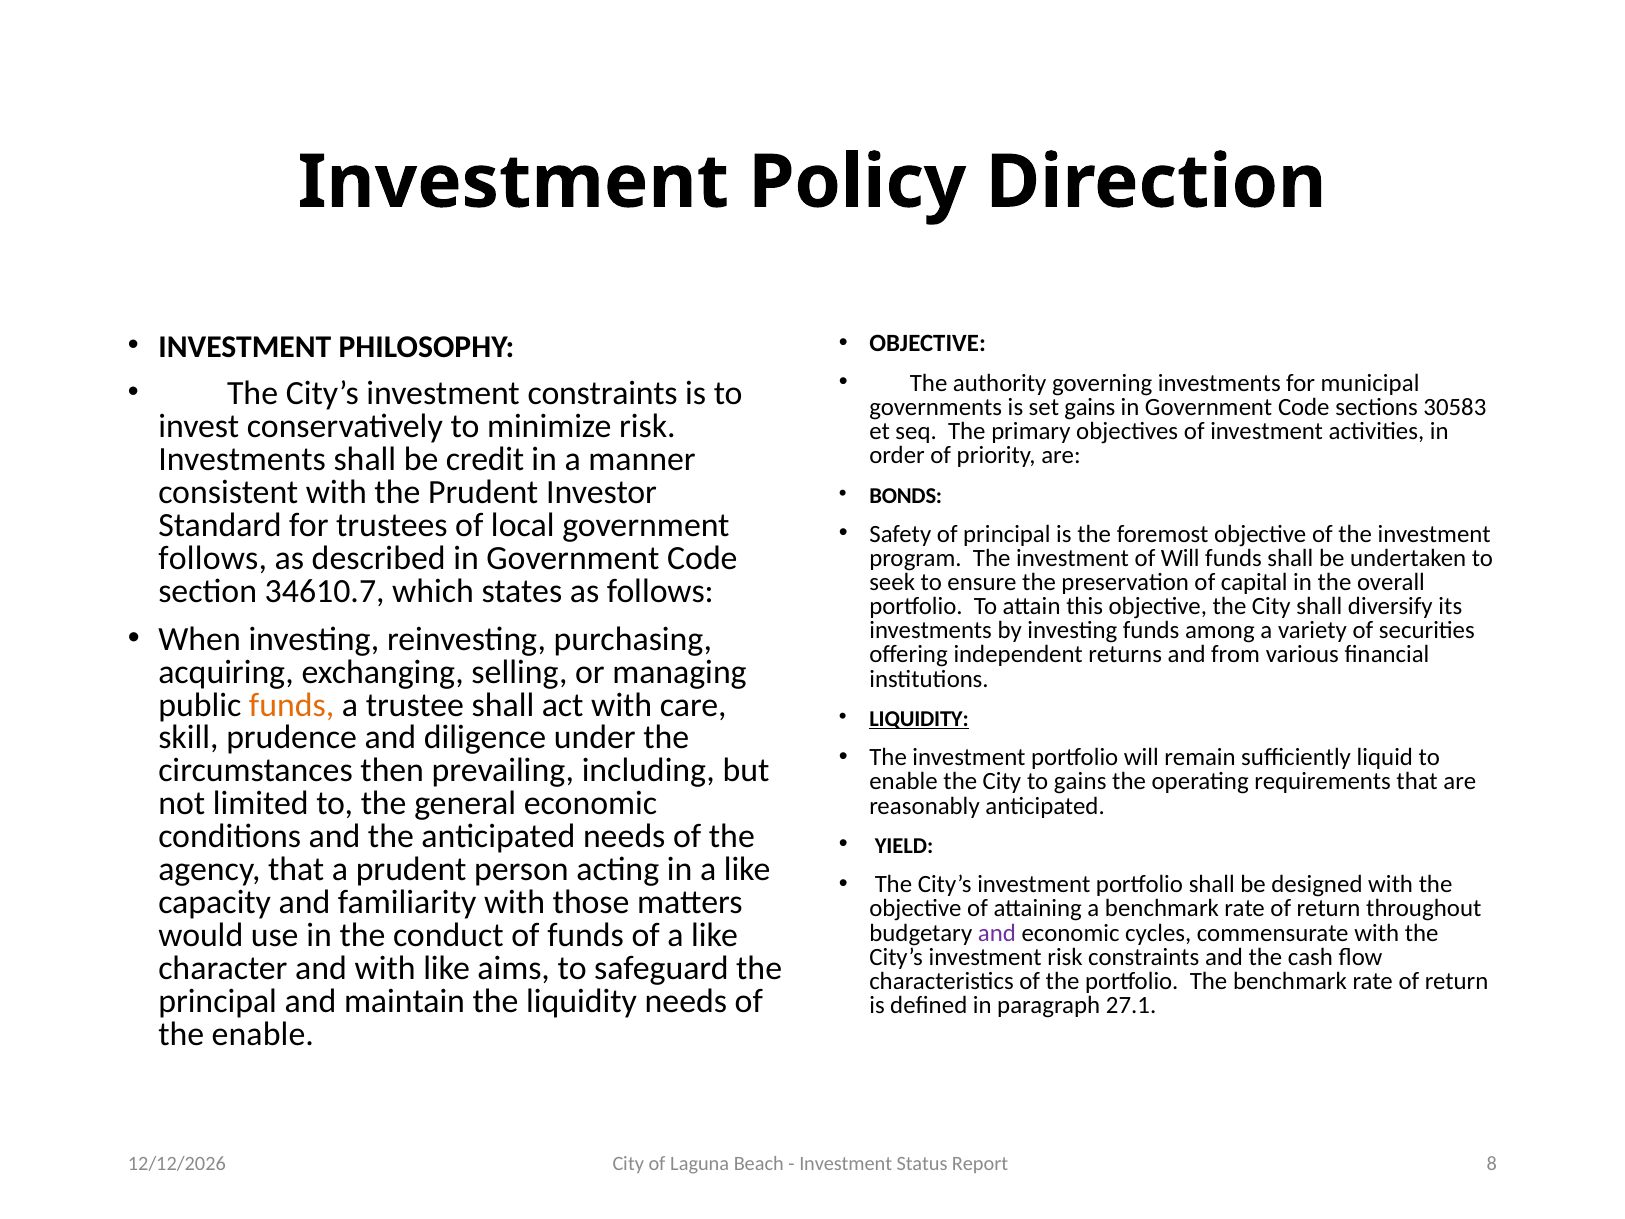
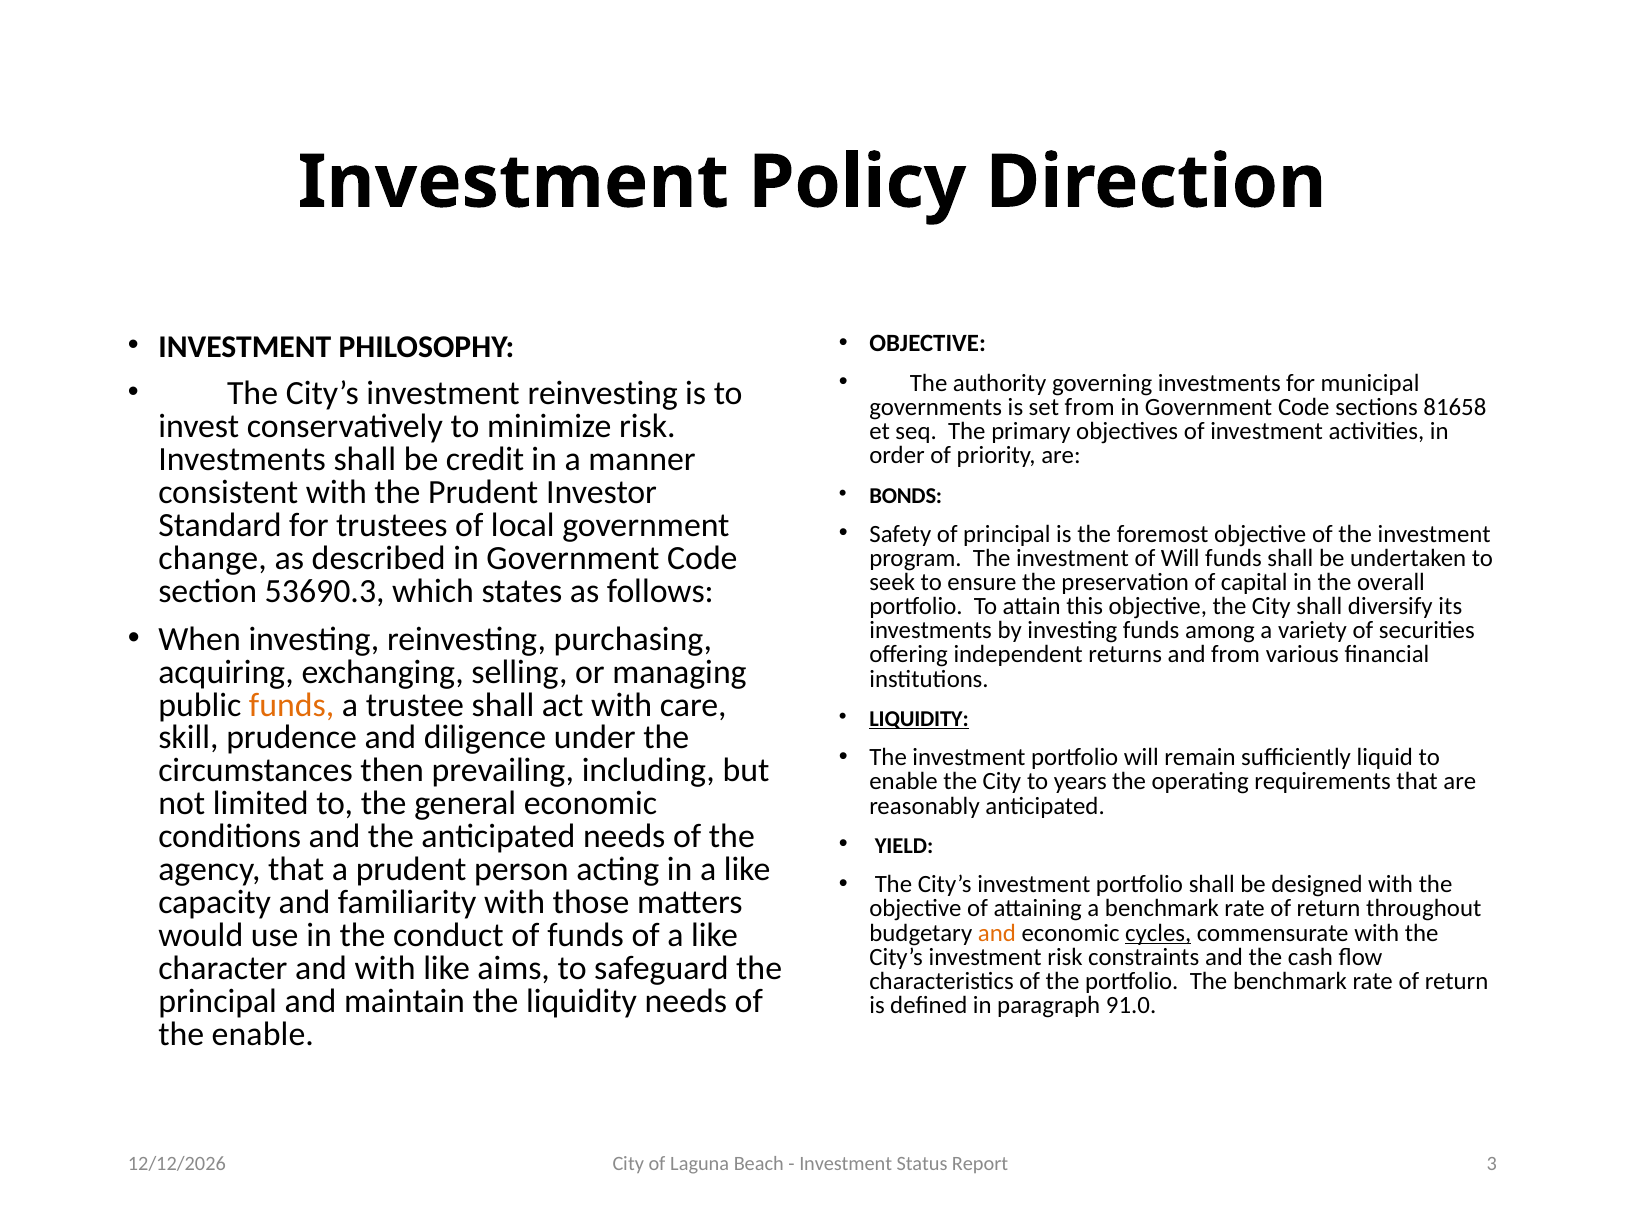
investment constraints: constraints -> reinvesting (603, 394)
set gains: gains -> from (1090, 407)
30583: 30583 -> 81658 (1455, 407)
follows: follows -> change (213, 558)
34610.7: 34610.7 -> 53690.3 (325, 591)
to gains: gains -> years (1080, 782)
and colour: purple -> orange (997, 933)
cycles underline: none -> present (1158, 933)
27.1: 27.1 -> 91.0 (1131, 1005)
8: 8 -> 3 (1492, 1163)
